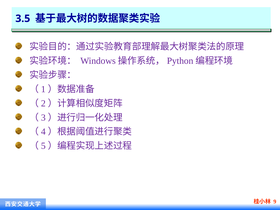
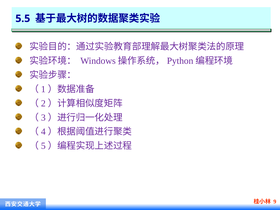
3.5: 3.5 -> 5.5 (23, 19)
